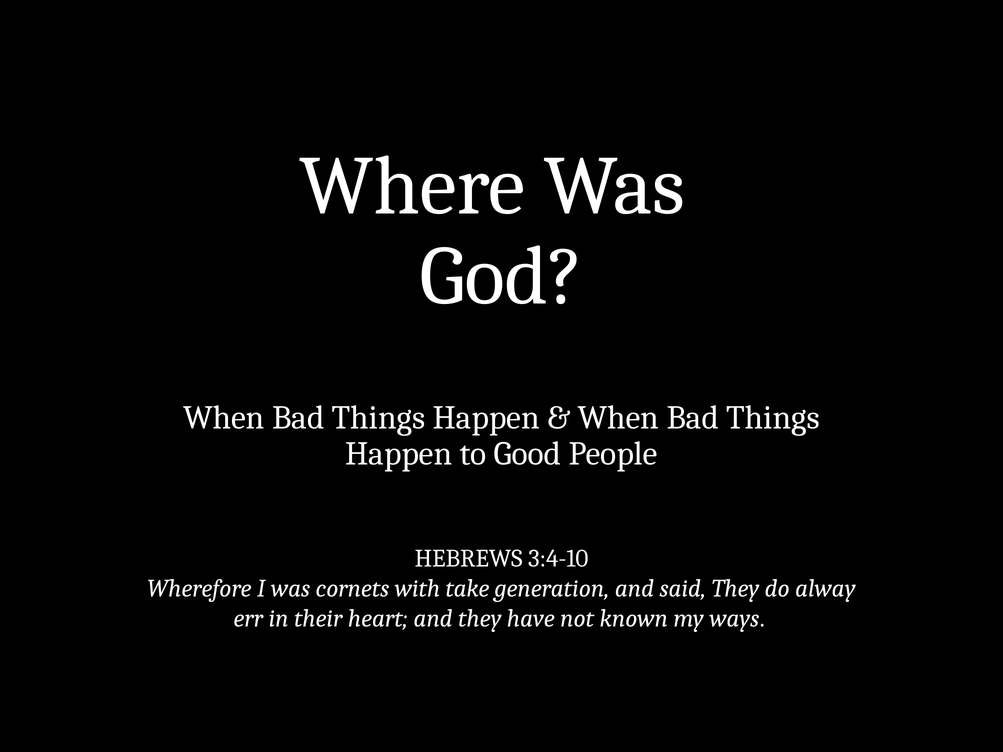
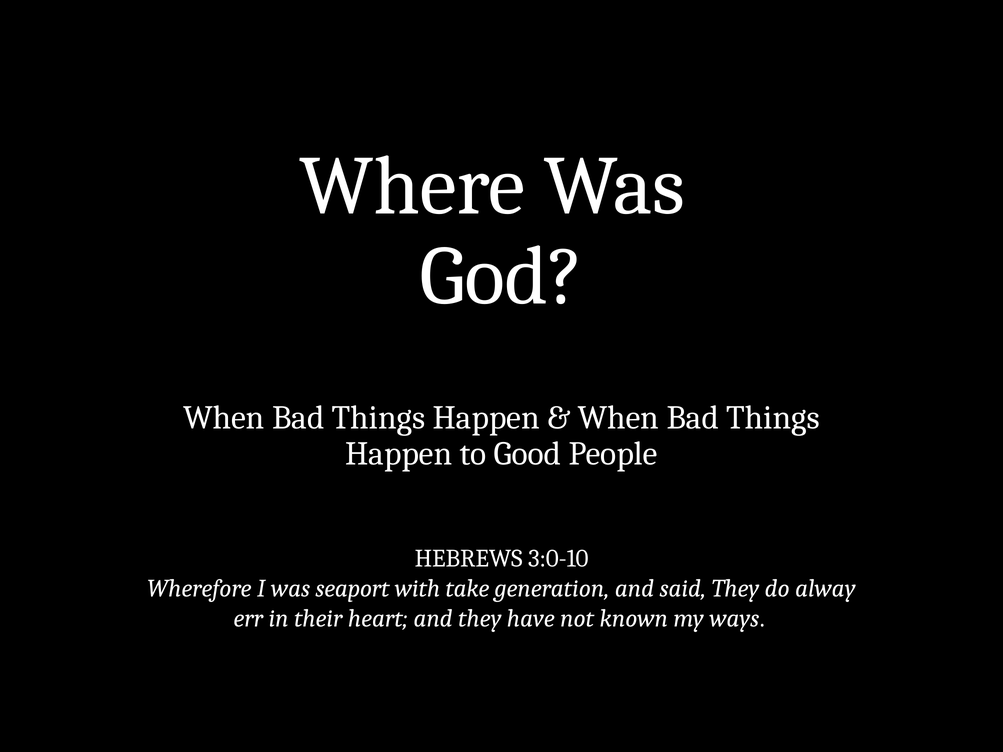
3:4-10: 3:4-10 -> 3:0-10 (558, 559)
cornets: cornets -> seaport (353, 589)
